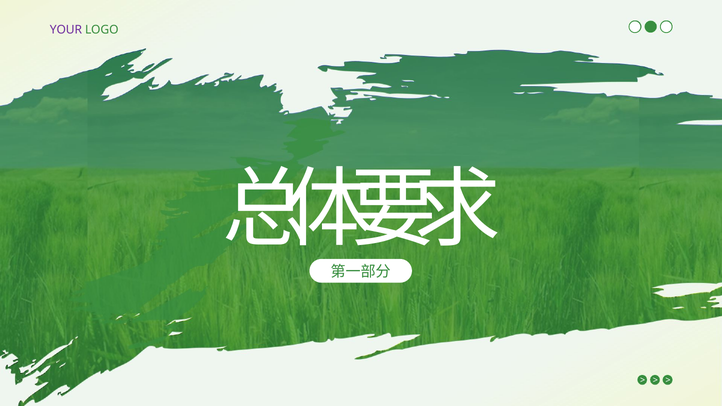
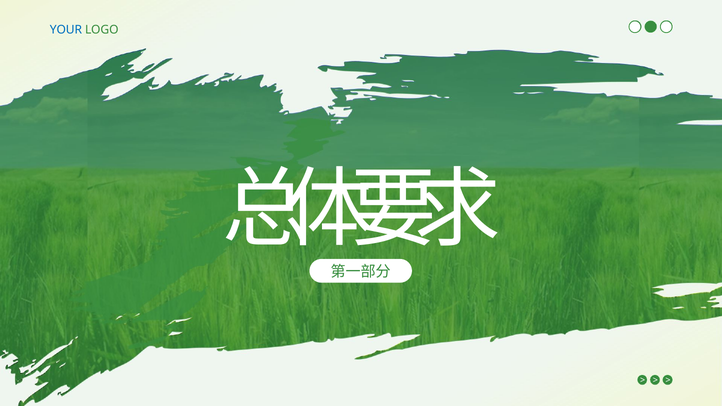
YOUR colour: purple -> blue (66, 30)
